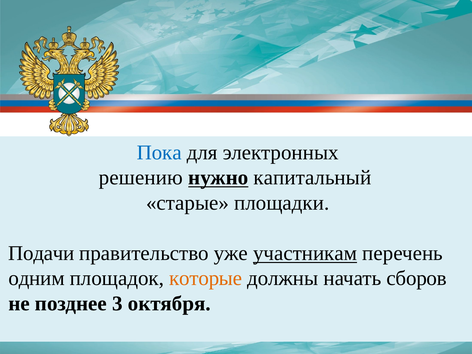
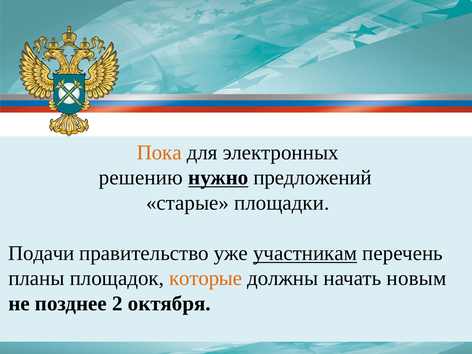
Пока colour: blue -> orange (159, 152)
капитальный: капитальный -> предложений (313, 178)
одним: одним -> планы (36, 278)
сборов: сборов -> новым (416, 278)
3: 3 -> 2 (117, 304)
